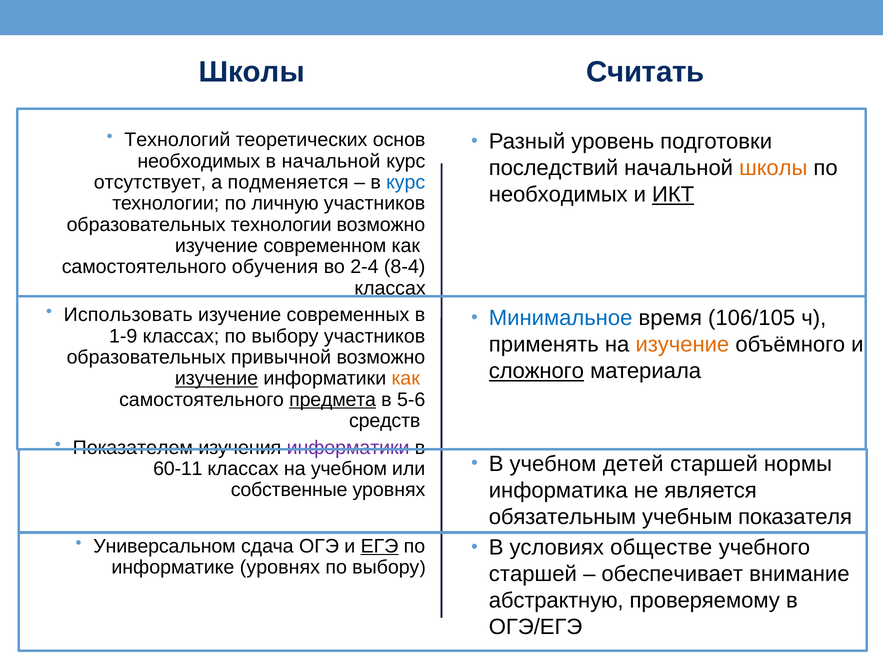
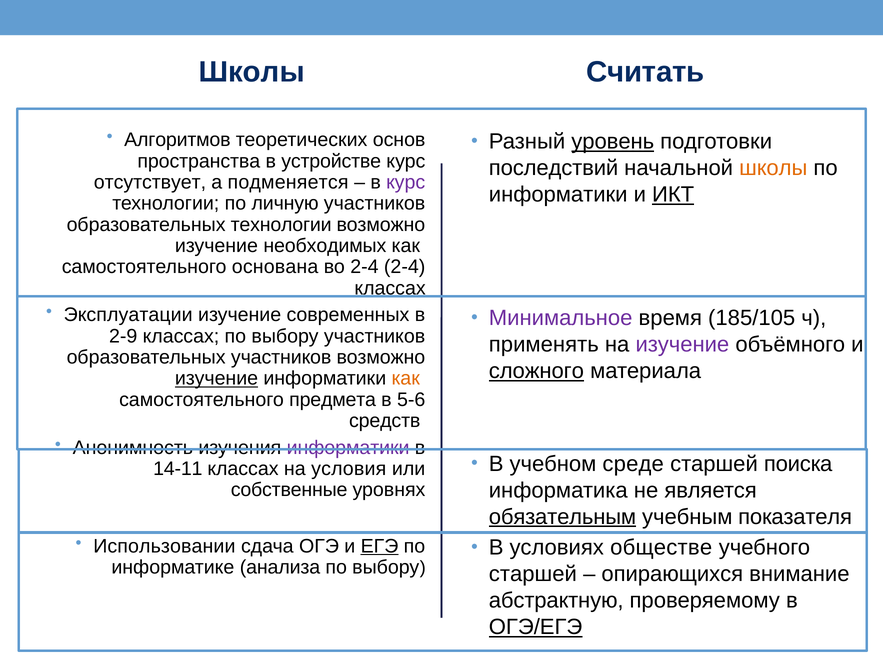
Технологий: Технологий -> Алгоритмов (177, 140)
уровень underline: none -> present (613, 142)
необходимых: необходимых -> пространства (199, 161)
в начальной: начальной -> устройстве (331, 161)
курс colour: blue -> purple (406, 182)
необходимых: необходимых -> информатики (558, 195)
современном: современном -> необходимых (325, 246)
обучения: обучения -> основана (275, 267)
2-4 8-4: 8-4 -> 2-4 (405, 267)
Использовать: Использовать -> Эксплуатации (128, 315)
Минимальное colour: blue -> purple (561, 318)
106/105: 106/105 -> 185/105 (752, 318)
1-9: 1-9 -> 2-9 (123, 336)
изучение colour: orange -> purple (682, 345)
образовательных привычной: привычной -> участников (281, 357)
предмета underline: present -> none (333, 400)
Показателем: Показателем -> Анонимность (133, 448)
детей: детей -> среде (633, 464)
нормы: нормы -> поиска (798, 464)
60-11: 60-11 -> 14-11 (178, 469)
на учебном: учебном -> условия (349, 469)
обязательным underline: none -> present (562, 517)
Универсальном: Универсальном -> Использовании (164, 546)
информатике уровнях: уровнях -> анализа (280, 567)
обеспечивает: обеспечивает -> опирающихся (672, 574)
ОГЭ/ЕГЭ underline: none -> present (536, 627)
